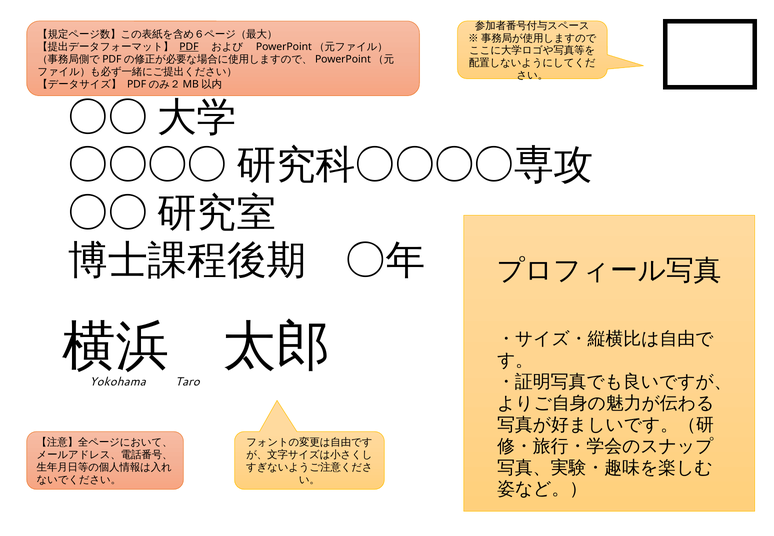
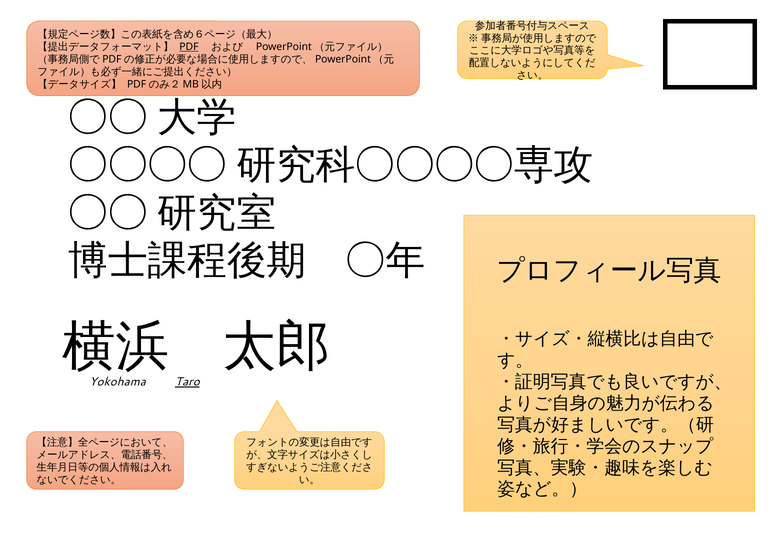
Taro underline: none -> present (187, 382)
